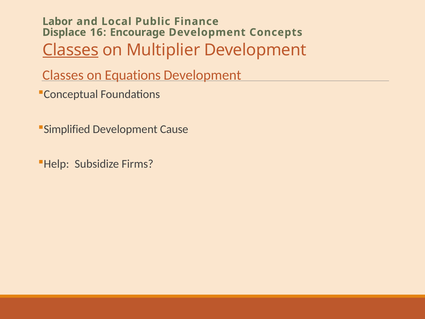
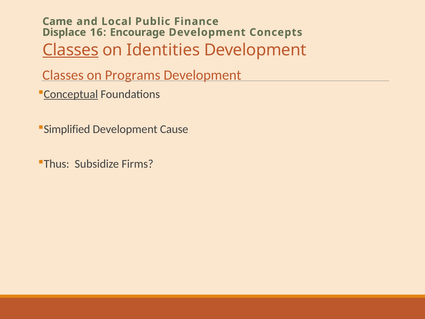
Labor: Labor -> Came (57, 21)
Multiplier: Multiplier -> Identities (163, 50)
Equations: Equations -> Programs (133, 75)
Conceptual underline: none -> present (71, 94)
Help: Help -> Thus (57, 164)
